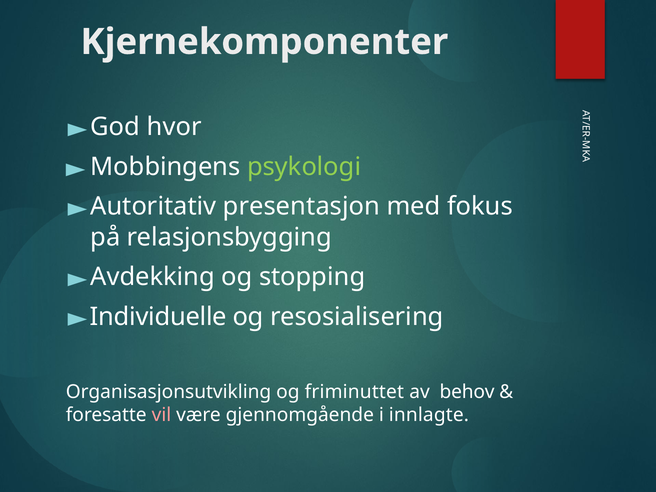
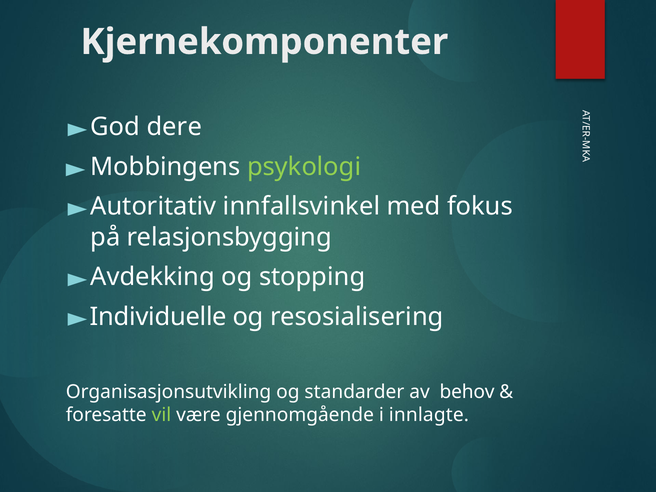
hvor: hvor -> dere (174, 127)
presentasjon: presentasjon -> innfallsvinkel (302, 206)
friminuttet: friminuttet -> standarder (354, 392)
vil colour: pink -> light green (161, 415)
